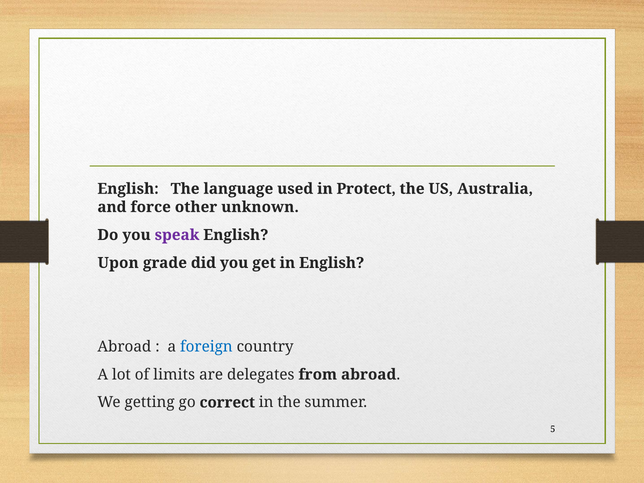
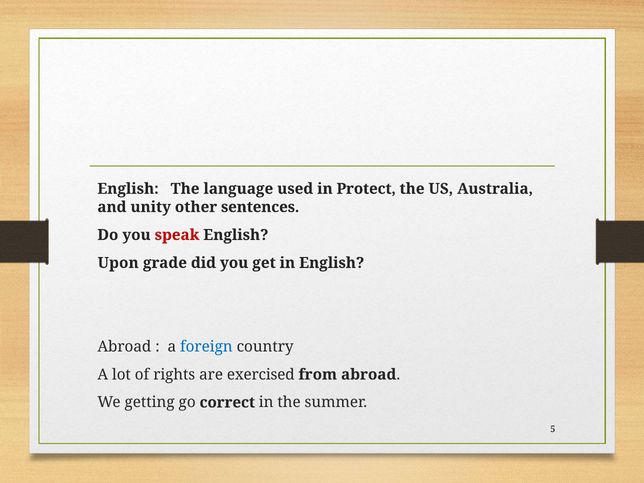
force: force -> unity (151, 207)
unknown: unknown -> sentences (260, 207)
speak colour: purple -> red (177, 235)
limits: limits -> rights (174, 375)
delegates: delegates -> exercised (261, 375)
